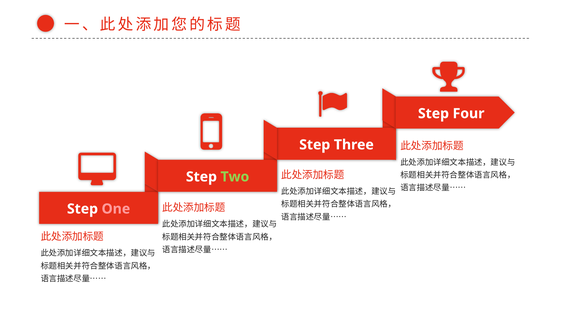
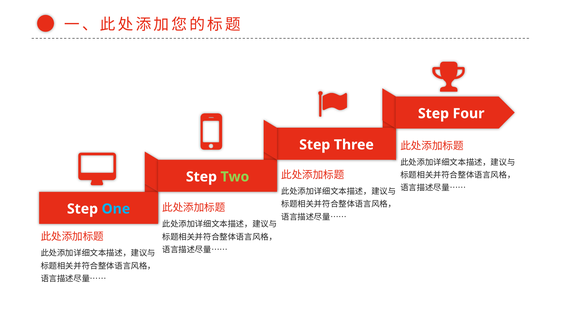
One colour: pink -> light blue (116, 209)
